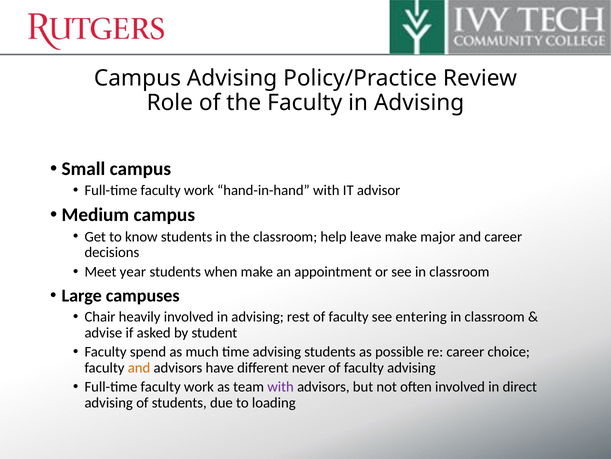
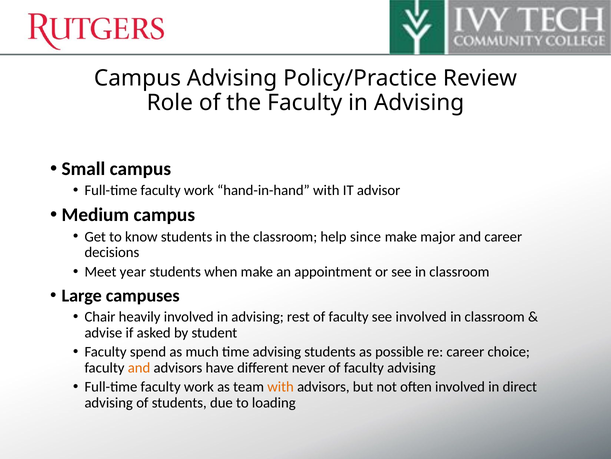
leave: leave -> since (366, 236)
see entering: entering -> involved (421, 316)
with colour: purple -> orange (281, 386)
